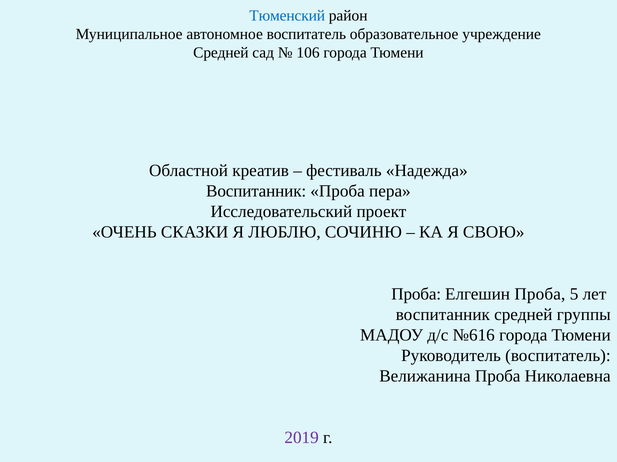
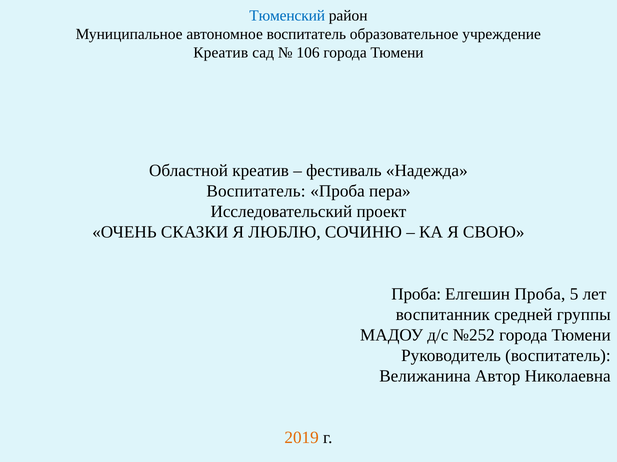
Средней: Средней -> Креатив (221, 53)
Воспитанник: Воспитанник -> Воспитатель (256, 192)
№616: №616 -> №252 (474, 336)
Велижанина Проба: Проба -> Автор (498, 377)
2019 colour: purple -> orange (302, 438)
